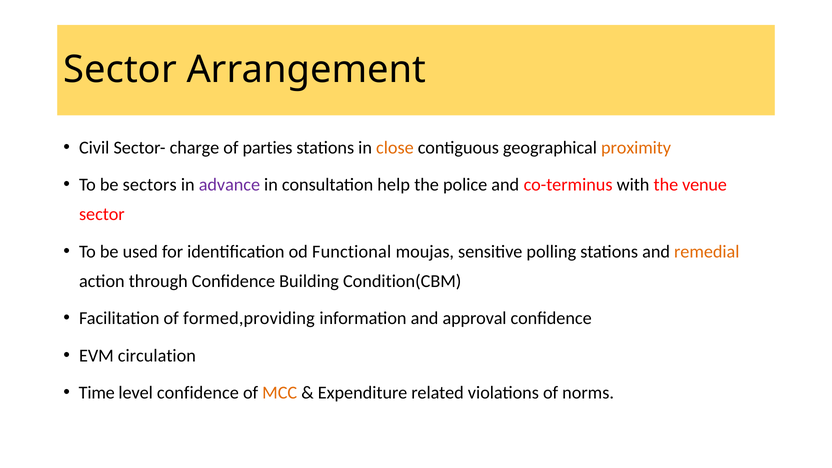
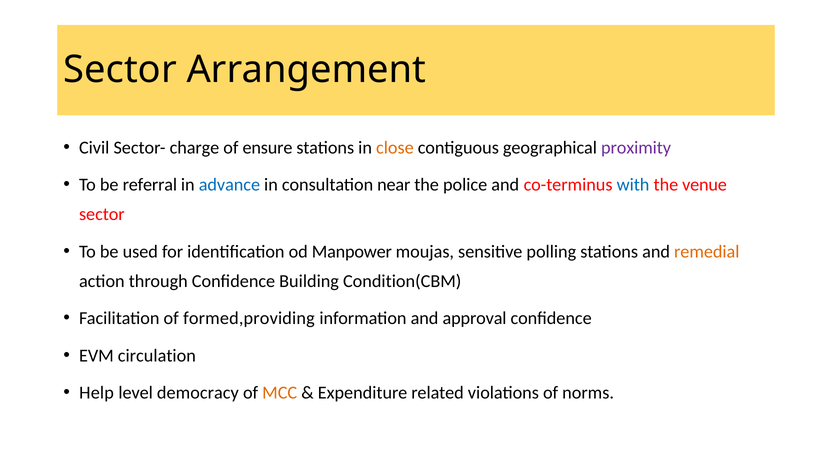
parties: parties -> ensure (267, 148)
proximity colour: orange -> purple (636, 148)
sectors: sectors -> referral (150, 185)
advance colour: purple -> blue (229, 185)
help: help -> near (394, 185)
with colour: black -> blue (633, 185)
Functional: Functional -> Manpower (352, 252)
Time: Time -> Help (97, 393)
level confidence: confidence -> democracy (198, 393)
